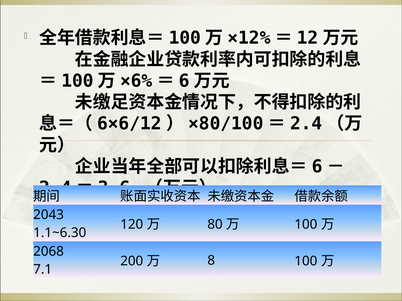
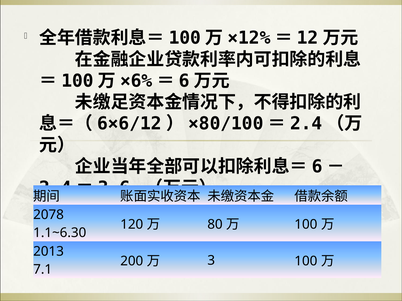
2043: 2043 -> 2078 (49, 215)
2068: 2068 -> 2013 (49, 252)
8: 8 -> 3 (211, 261)
